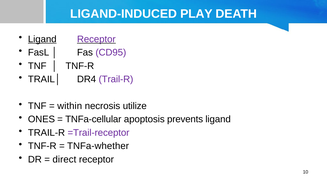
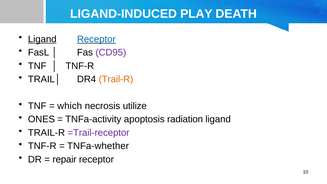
Receptor colour: purple -> blue (96, 39)
Trail-R colour: purple -> orange (116, 79)
within: within -> which (70, 106)
TNFa-cellular: TNFa-cellular -> TNFa-activity (93, 119)
prevents: prevents -> radiation (185, 119)
direct: direct -> repair (64, 159)
